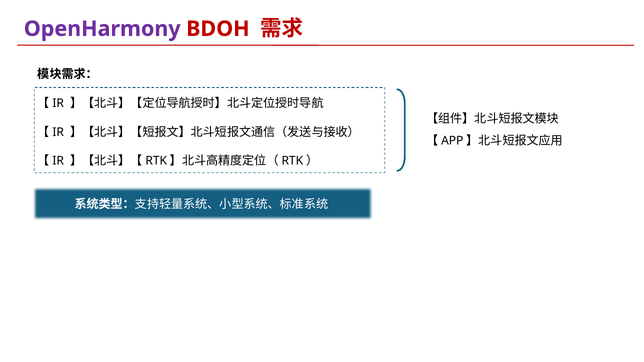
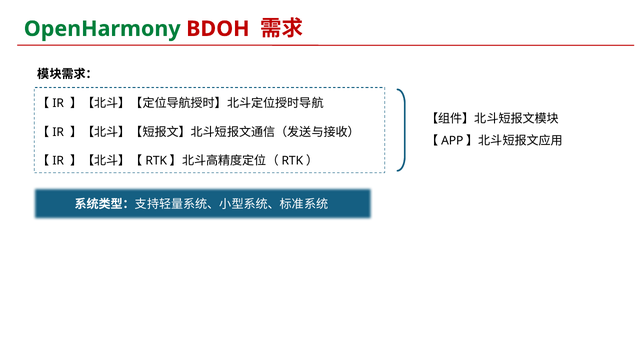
OpenHarmony colour: purple -> green (102, 29)
